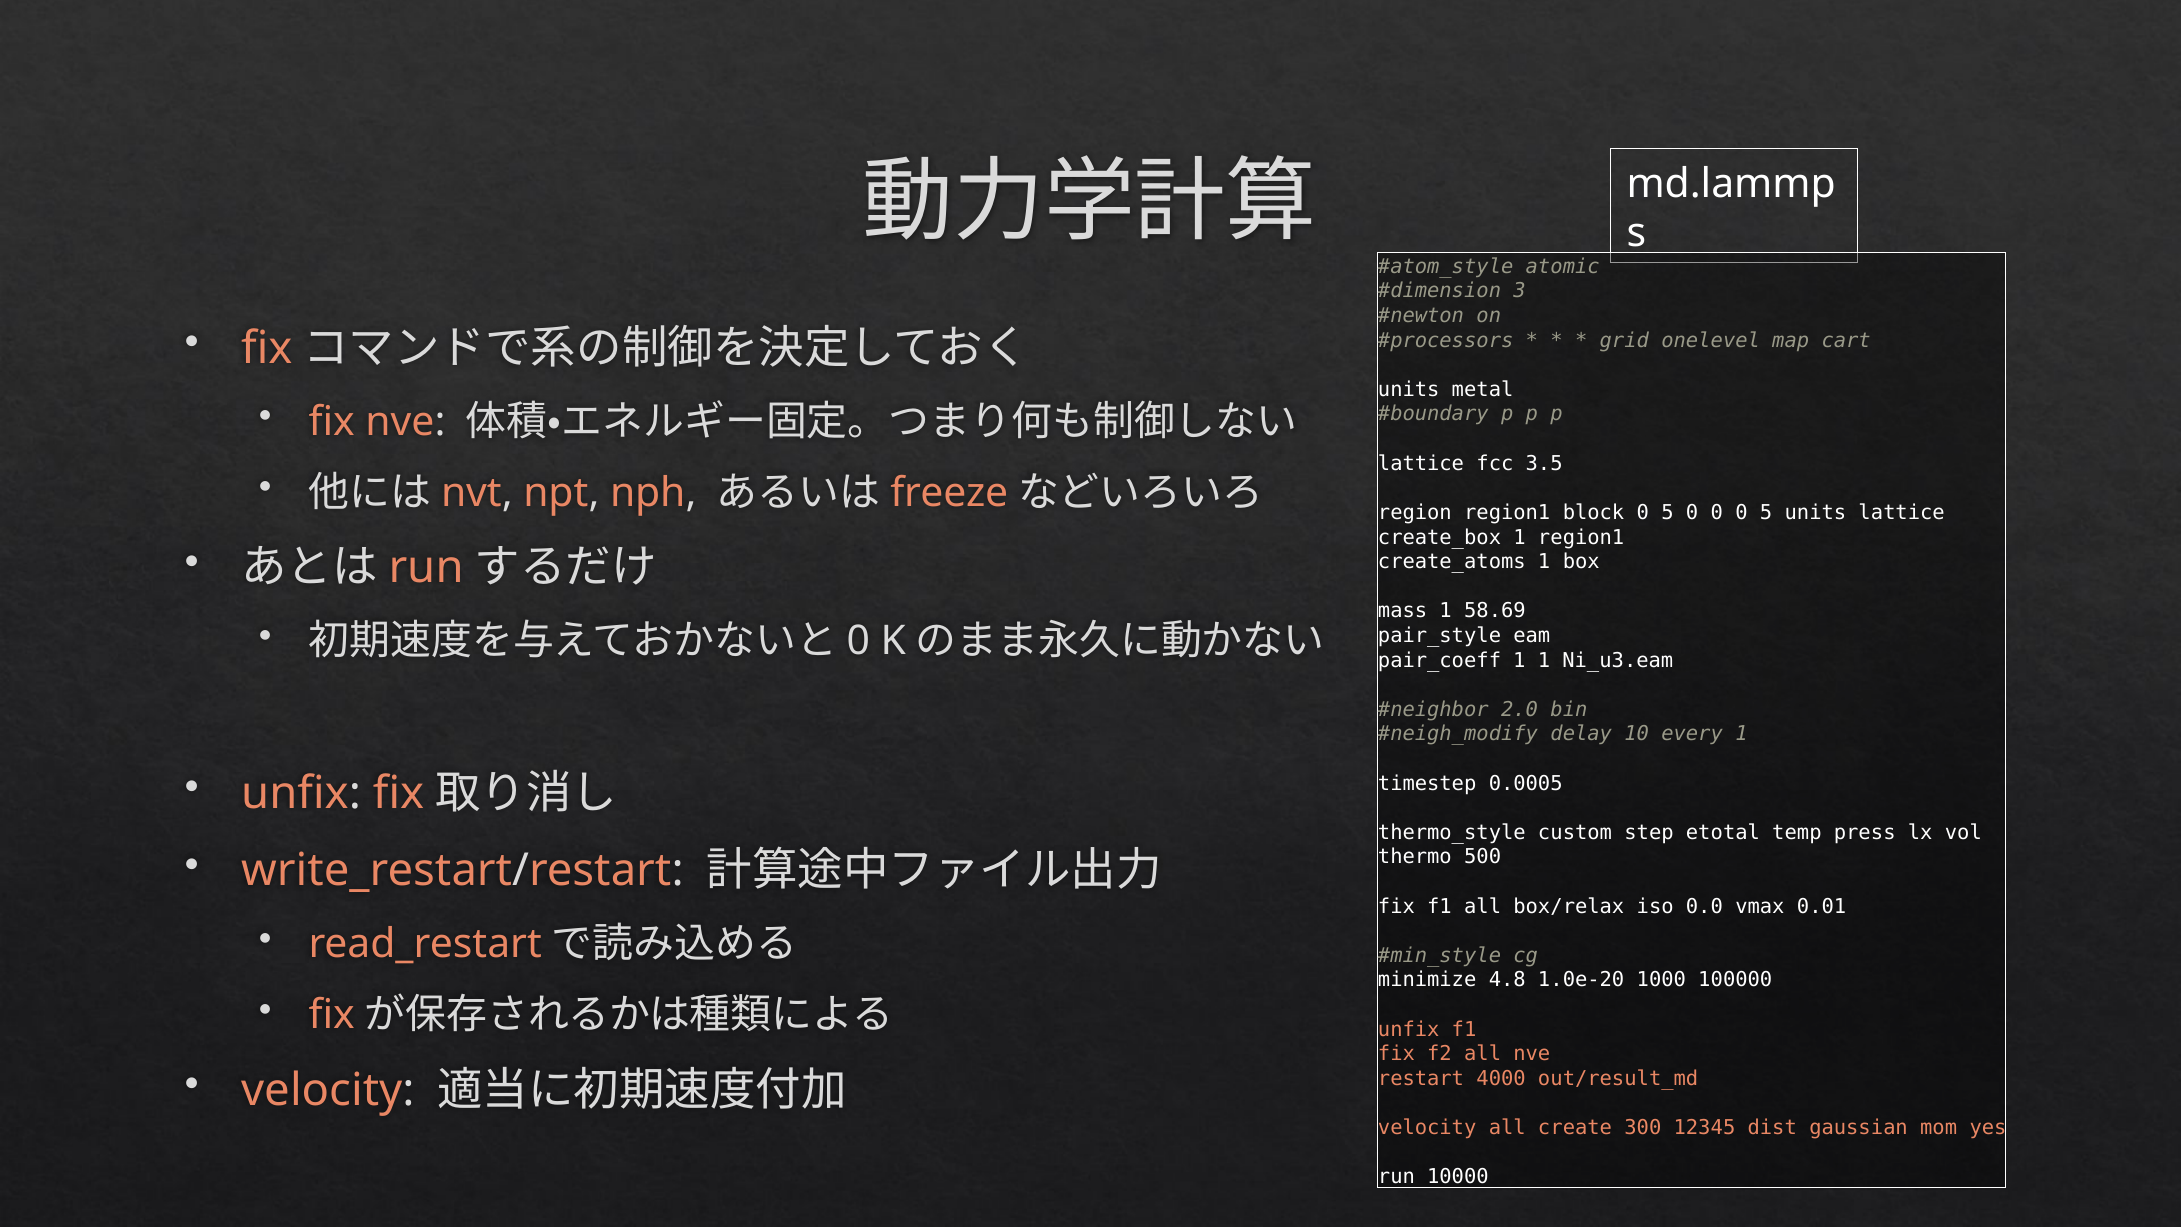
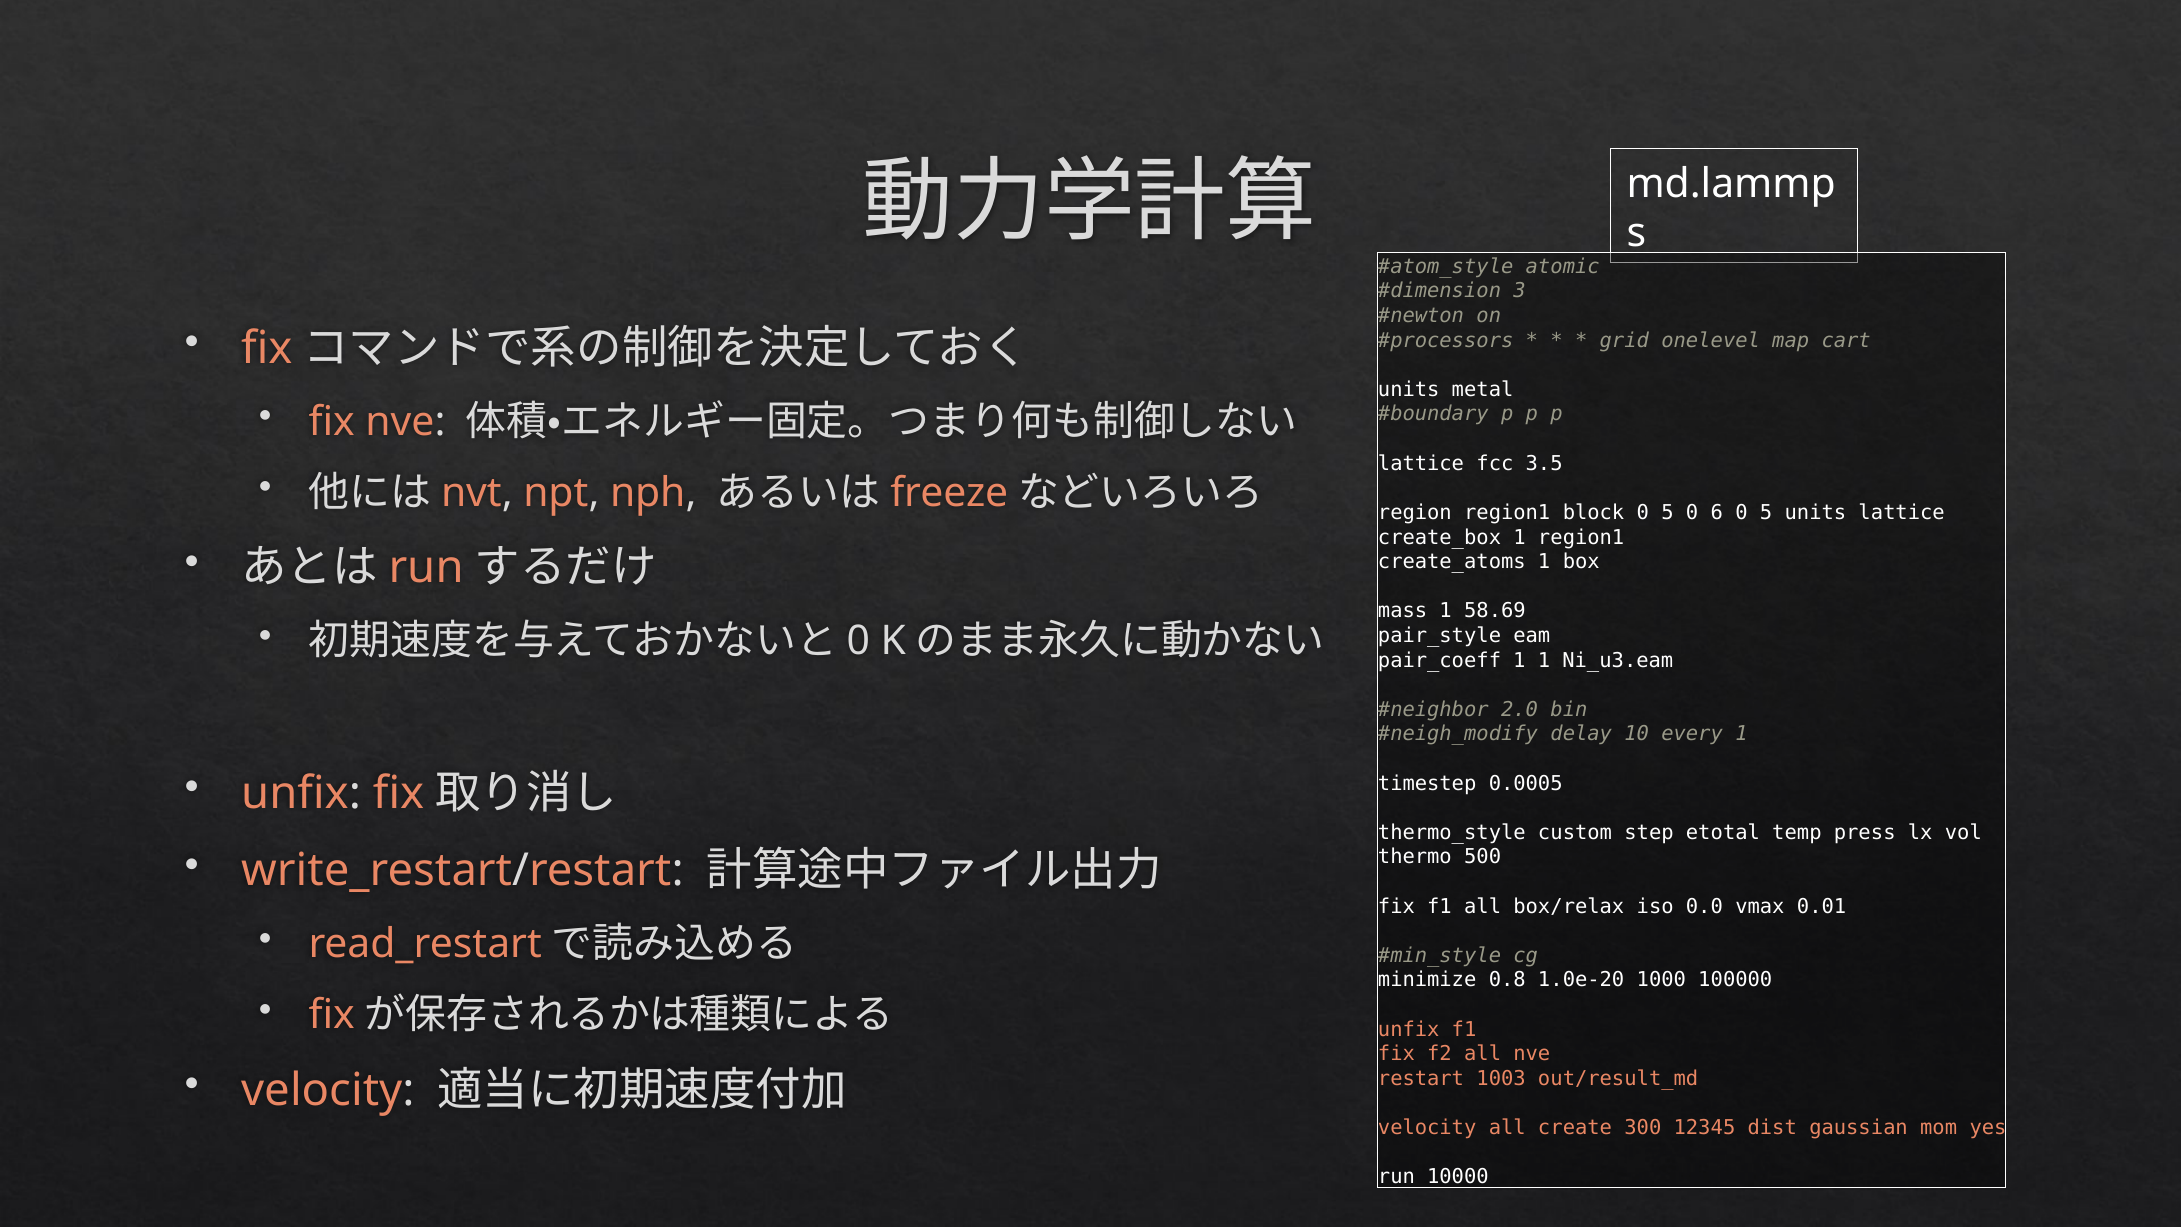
5 0 0: 0 -> 6 (1717, 513)
4.8: 4.8 -> 0.8 (1507, 980)
4000: 4000 -> 1003 (1501, 1078)
